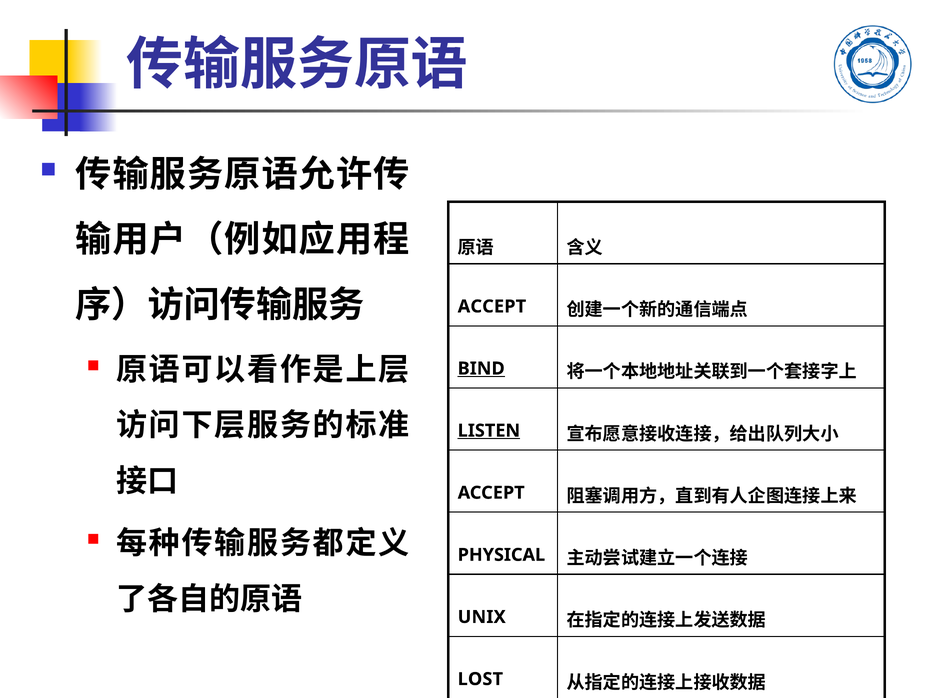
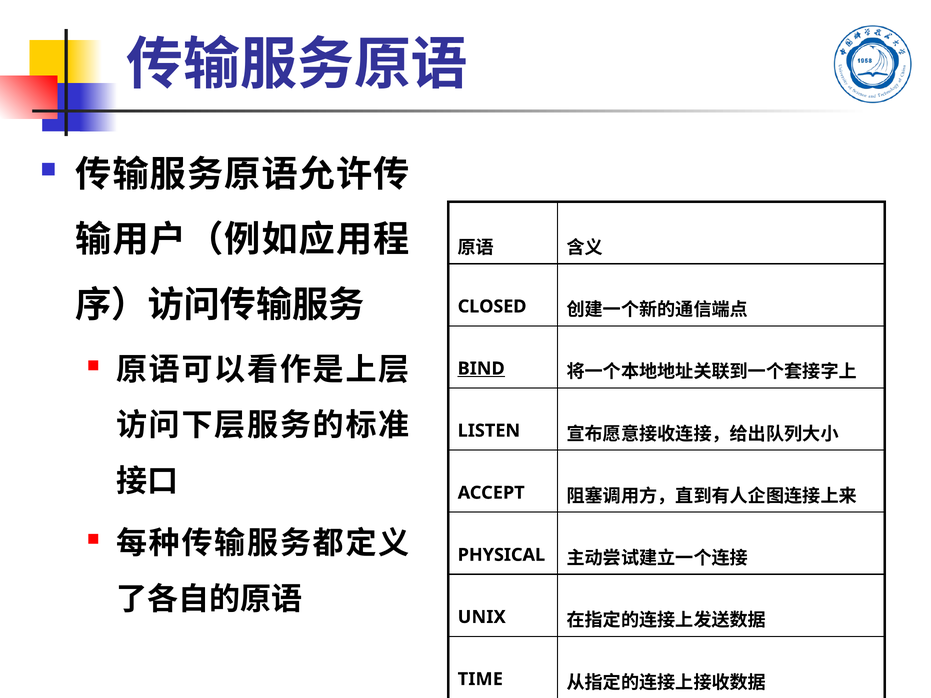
ACCEPT: ACCEPT -> CLOSED (492, 307)
LISTEN underline: present -> none (489, 431)
LOST: LOST -> TIME (480, 679)
